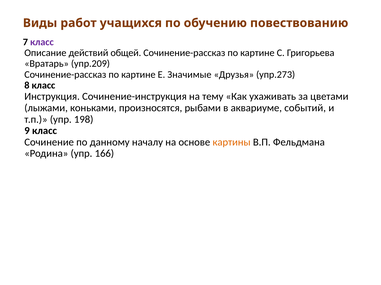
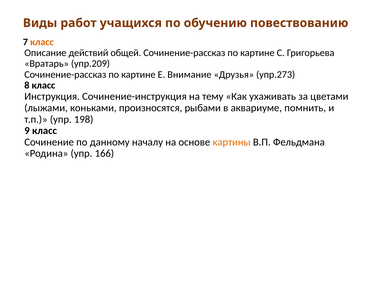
класс colour: purple -> orange (42, 42)
Значимые: Значимые -> Внимание (189, 75)
событий: событий -> помнить (305, 108)
